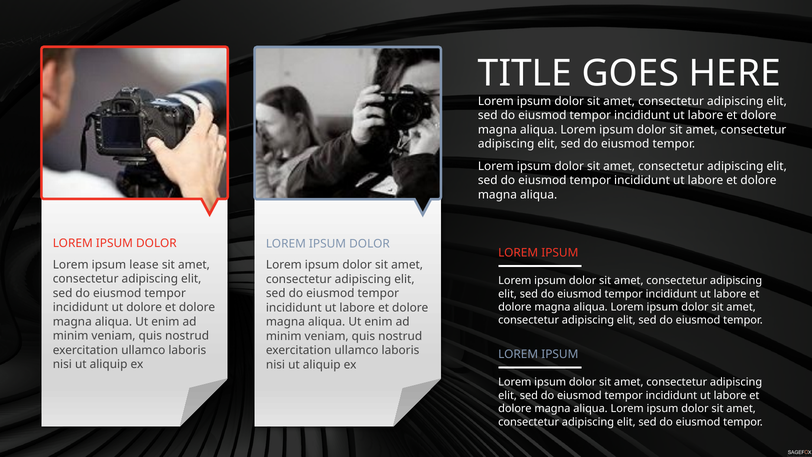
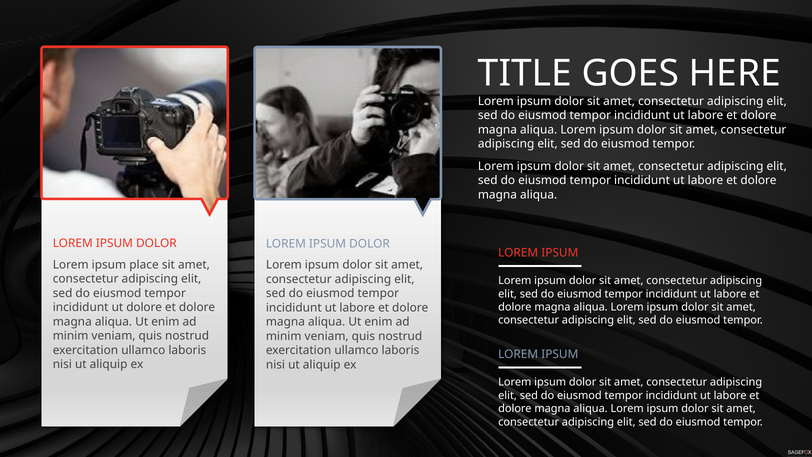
lease: lease -> place (144, 265)
